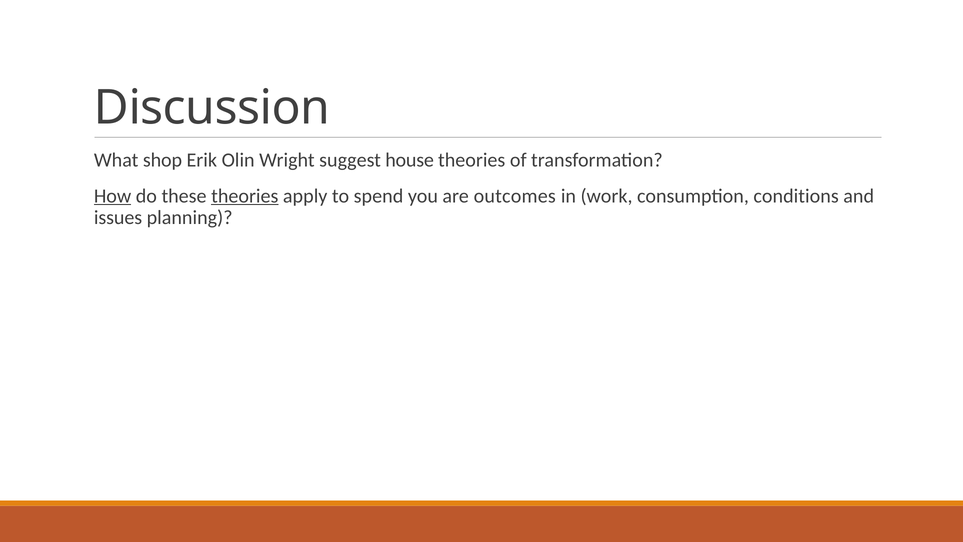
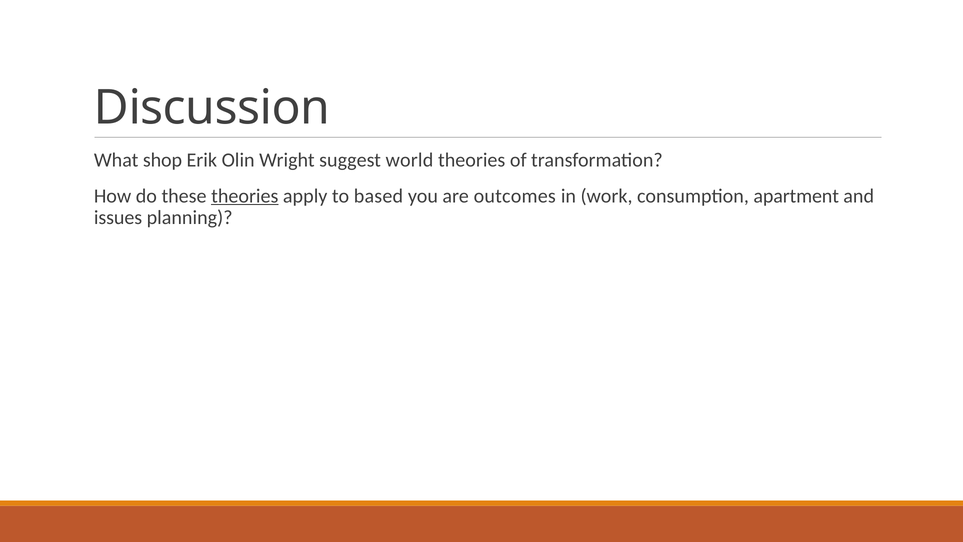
house: house -> world (409, 160)
How underline: present -> none (113, 196)
spend: spend -> based (378, 196)
conditions: conditions -> apartment (796, 196)
